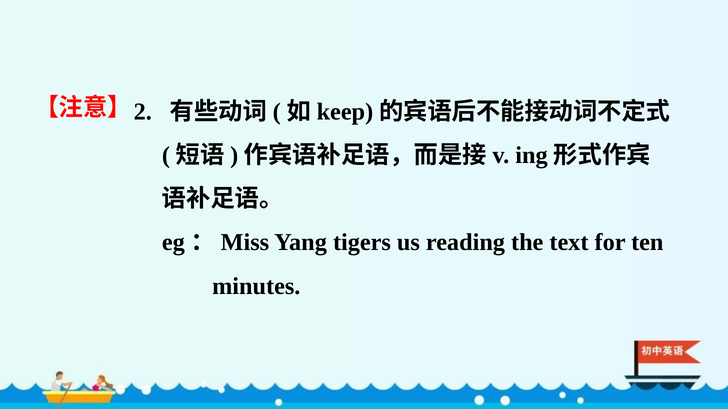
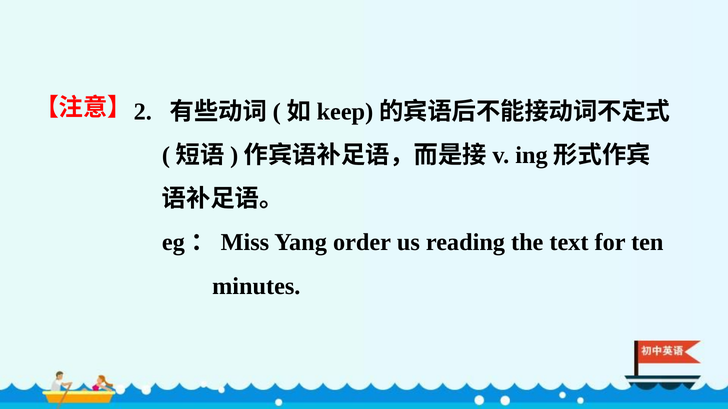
tigers: tigers -> order (362, 243)
